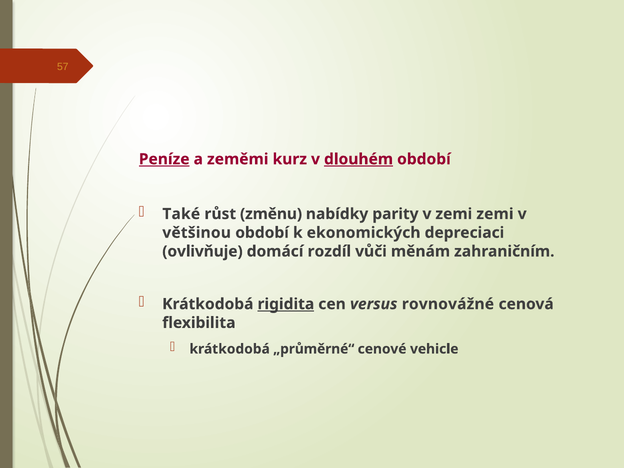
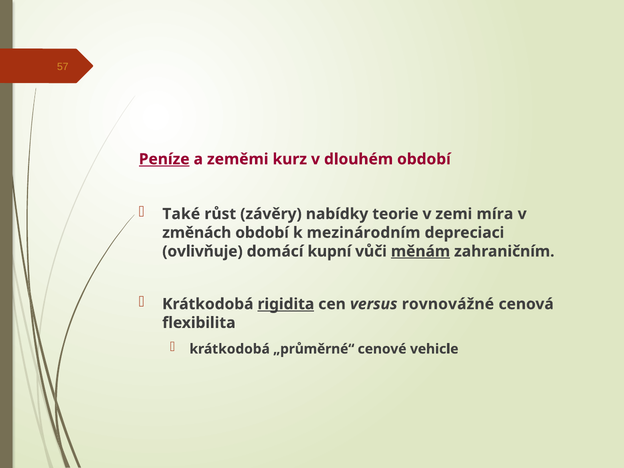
dlouhém underline: present -> none (359, 159)
změnu: změnu -> závěry (271, 214)
parity: parity -> teorie (395, 214)
zemi zemi: zemi -> míra (495, 214)
většinou: většinou -> změnách (197, 233)
ekonomických: ekonomických -> mezinárodním (364, 233)
rozdíl: rozdíl -> kupní (329, 251)
měnám underline: none -> present (421, 251)
